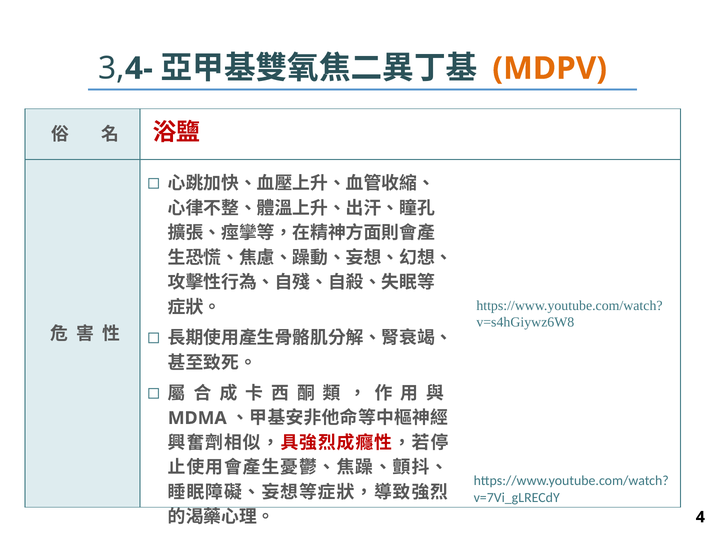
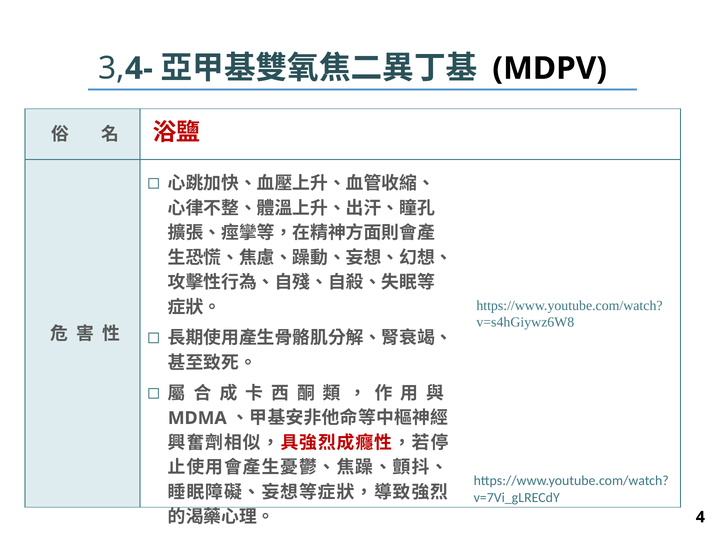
MDPV colour: orange -> black (550, 68)
